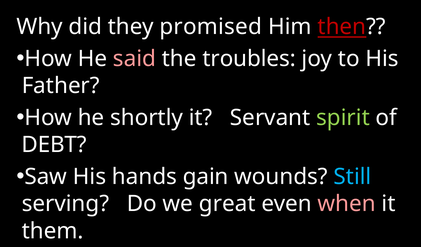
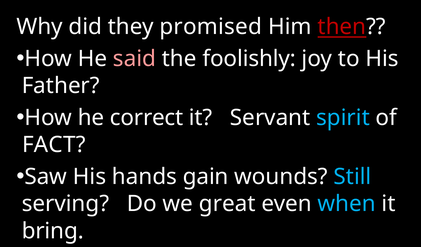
troubles: troubles -> foolishly (249, 59)
shortly: shortly -> correct (147, 118)
spirit colour: light green -> light blue (343, 118)
DEBT: DEBT -> FACT (54, 145)
when colour: pink -> light blue (347, 204)
them: them -> bring (53, 231)
